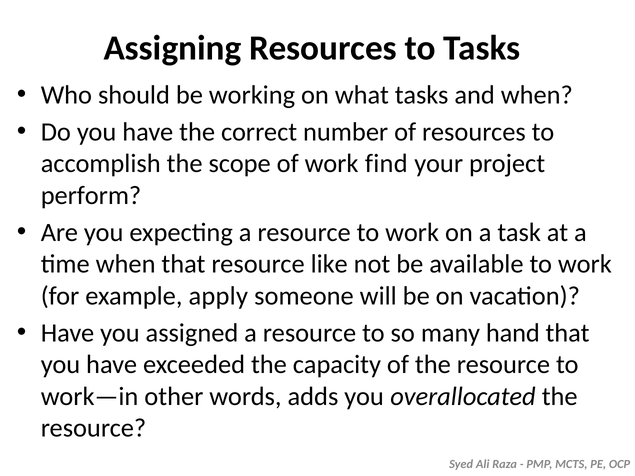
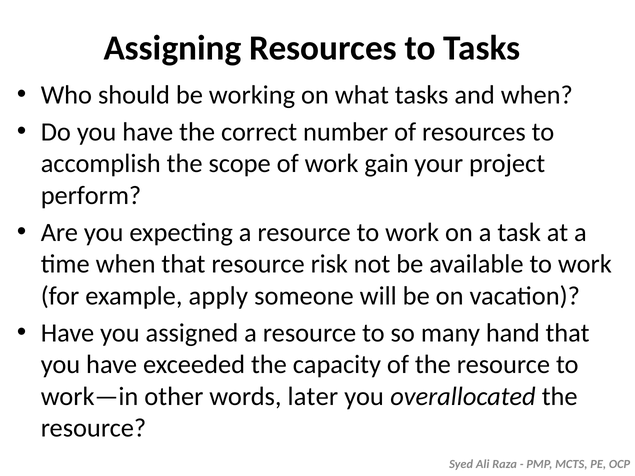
find: find -> gain (387, 164)
like: like -> risk (329, 264)
adds: adds -> later (313, 397)
